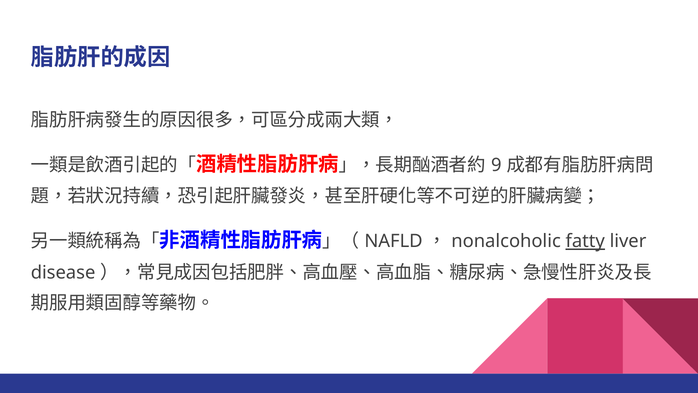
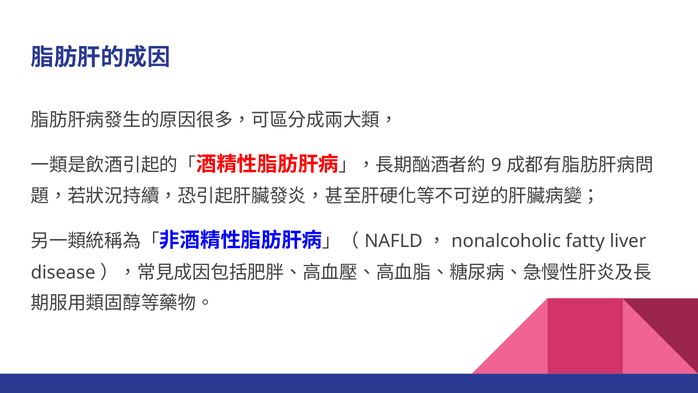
fatty underline: present -> none (585, 241)
